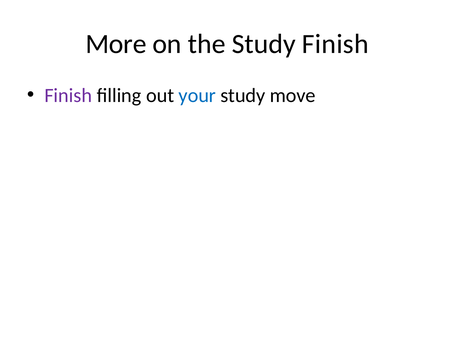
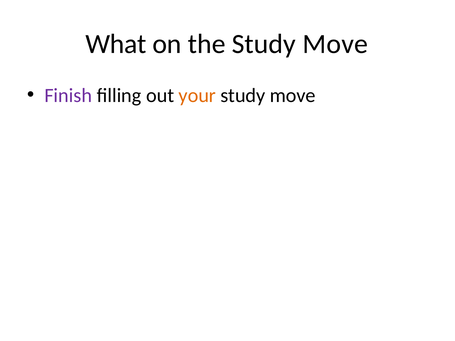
More: More -> What (116, 44)
the Study Finish: Finish -> Move (335, 44)
your colour: blue -> orange (197, 95)
